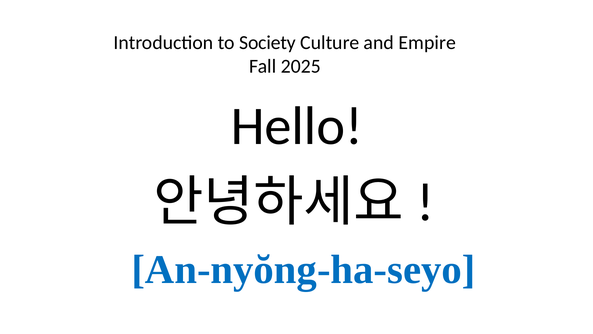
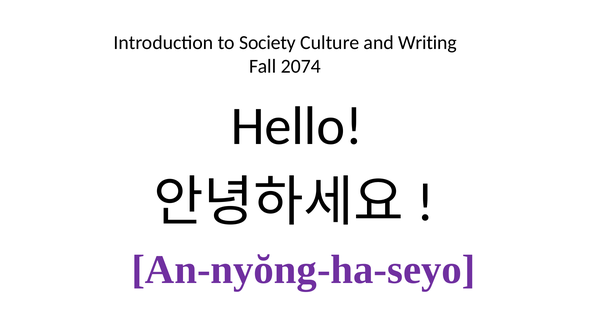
Empire: Empire -> Writing (427, 43)
2025: 2025 -> 2074 (301, 66)
An-nyŏng-ha-seyo colour: blue -> purple (303, 269)
